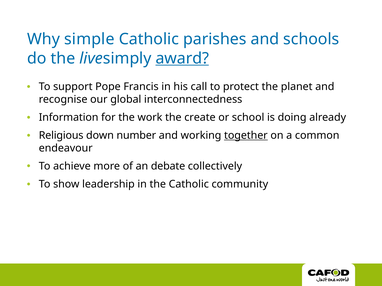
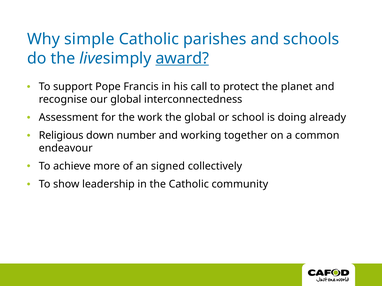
Information: Information -> Assessment (69, 118)
the create: create -> global (200, 118)
together underline: present -> none (246, 136)
debate: debate -> signed (168, 166)
